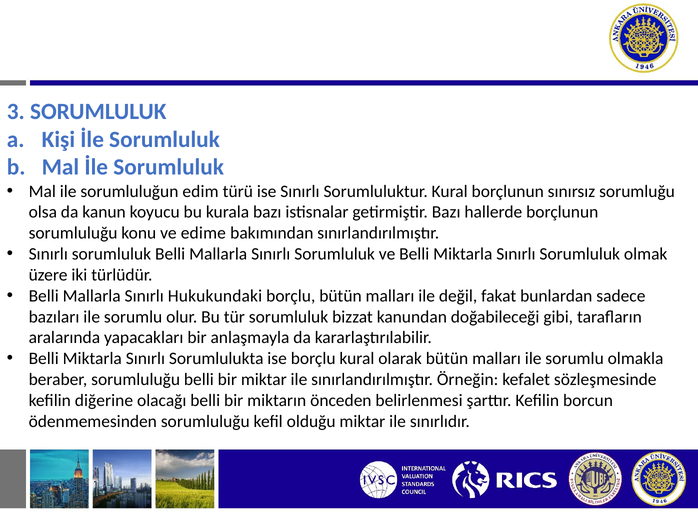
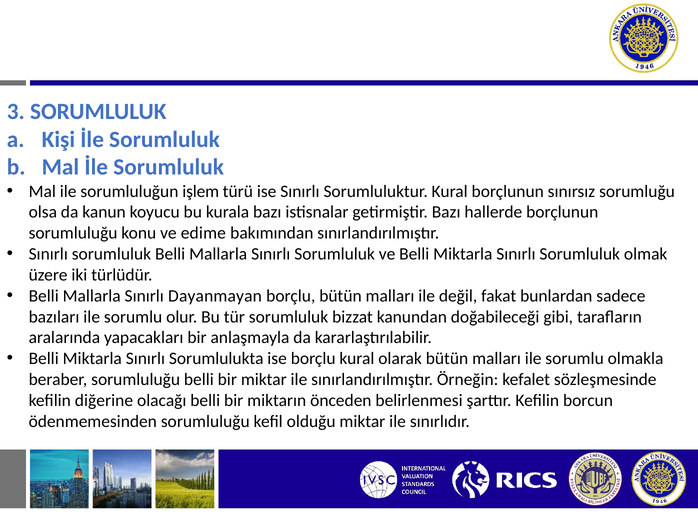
edim: edim -> işlem (201, 191)
Hukukundaki: Hukukundaki -> Dayanmayan (215, 296)
